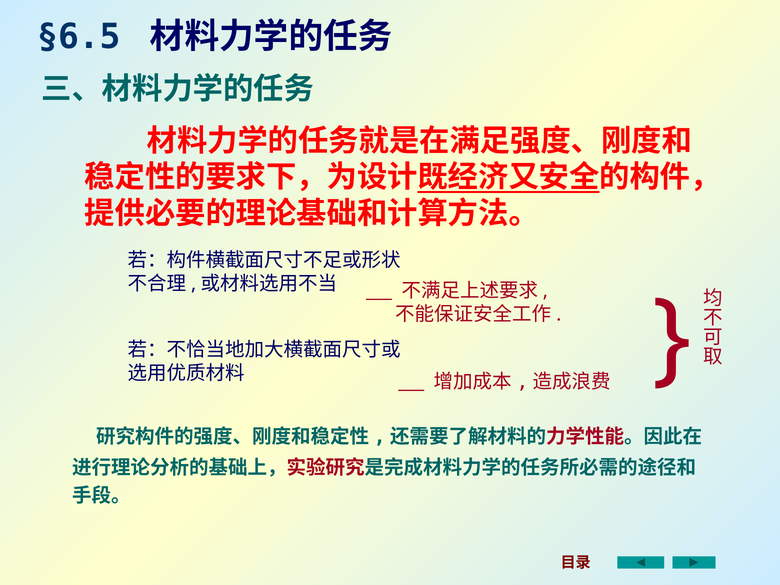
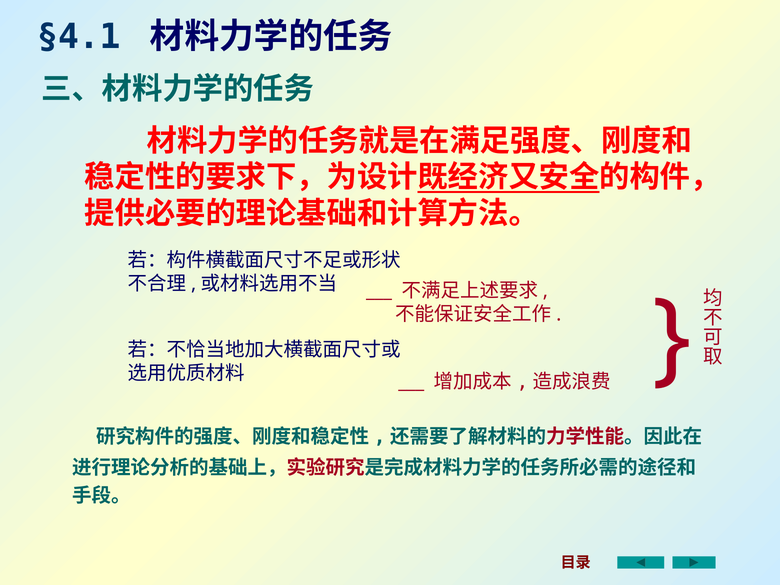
§6.5: §6.5 -> §4.1 (79, 37)
